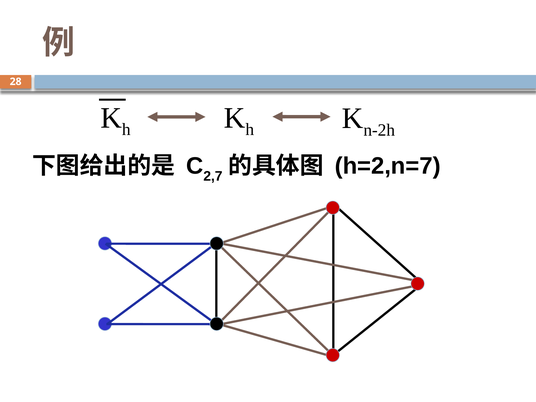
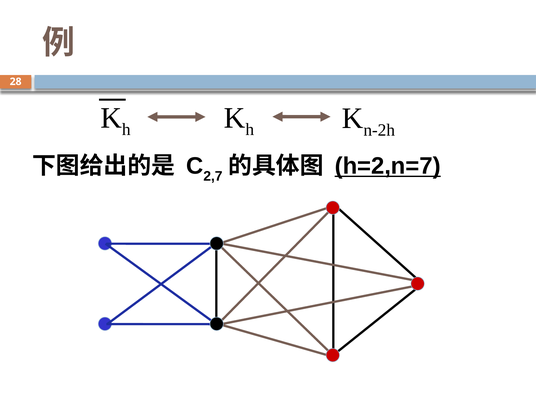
h=2,n=7 underline: none -> present (388, 166)
